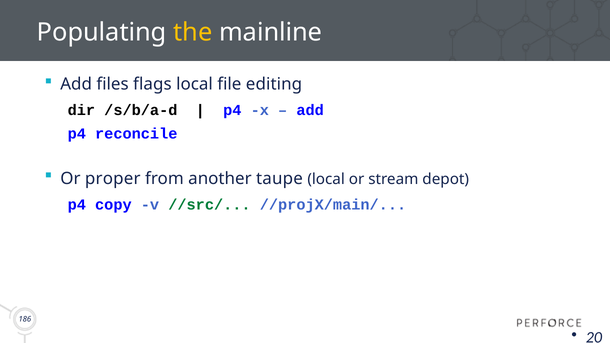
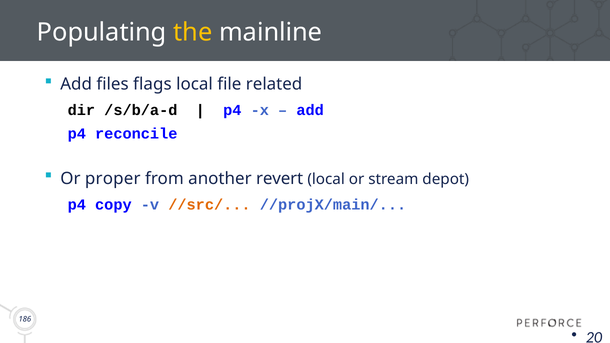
editing: editing -> related (274, 84)
taupe: taupe -> revert (280, 179)
//src/ colour: green -> orange (209, 205)
